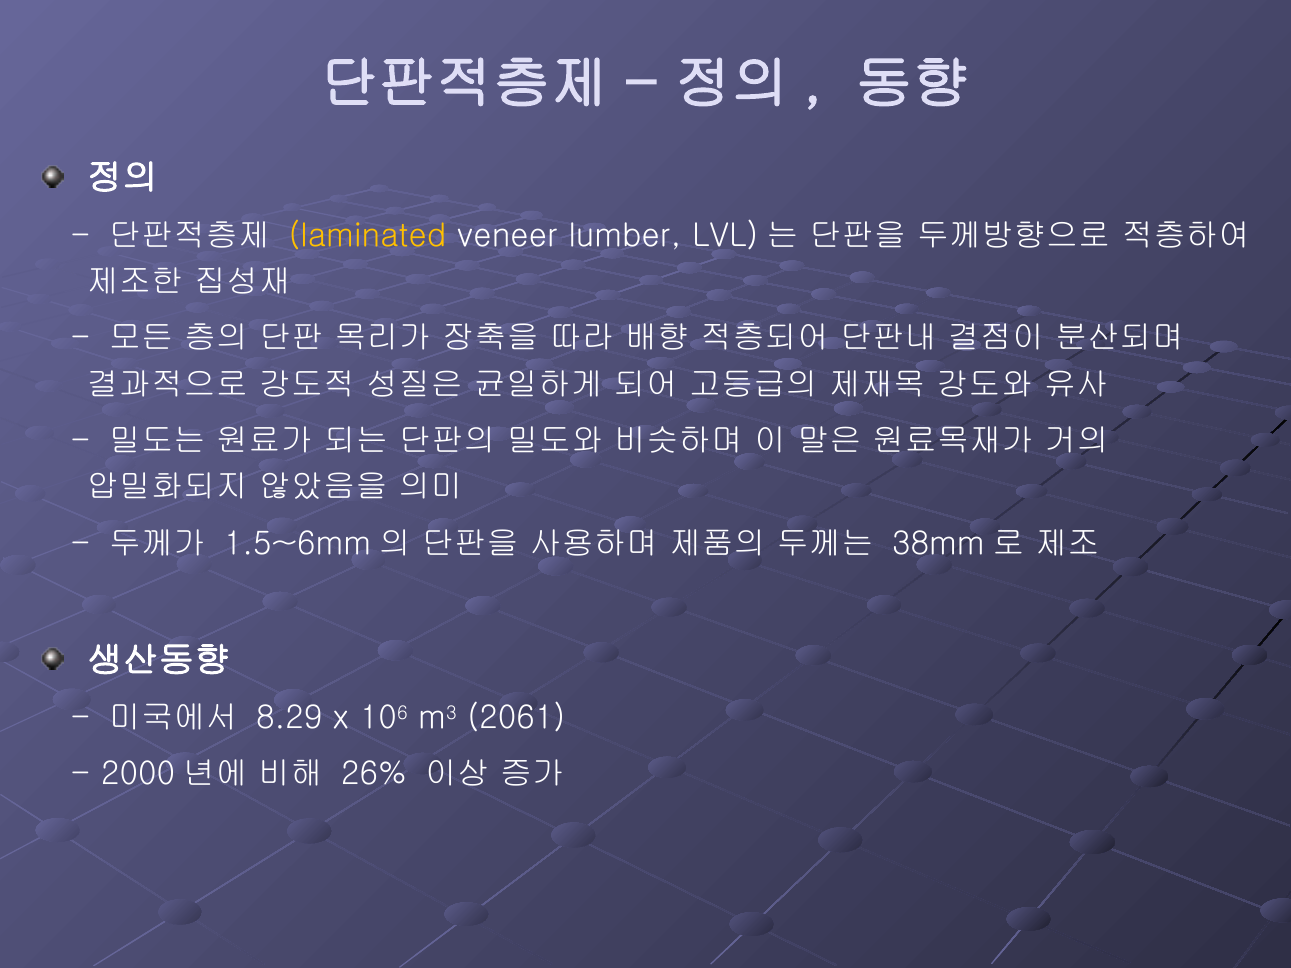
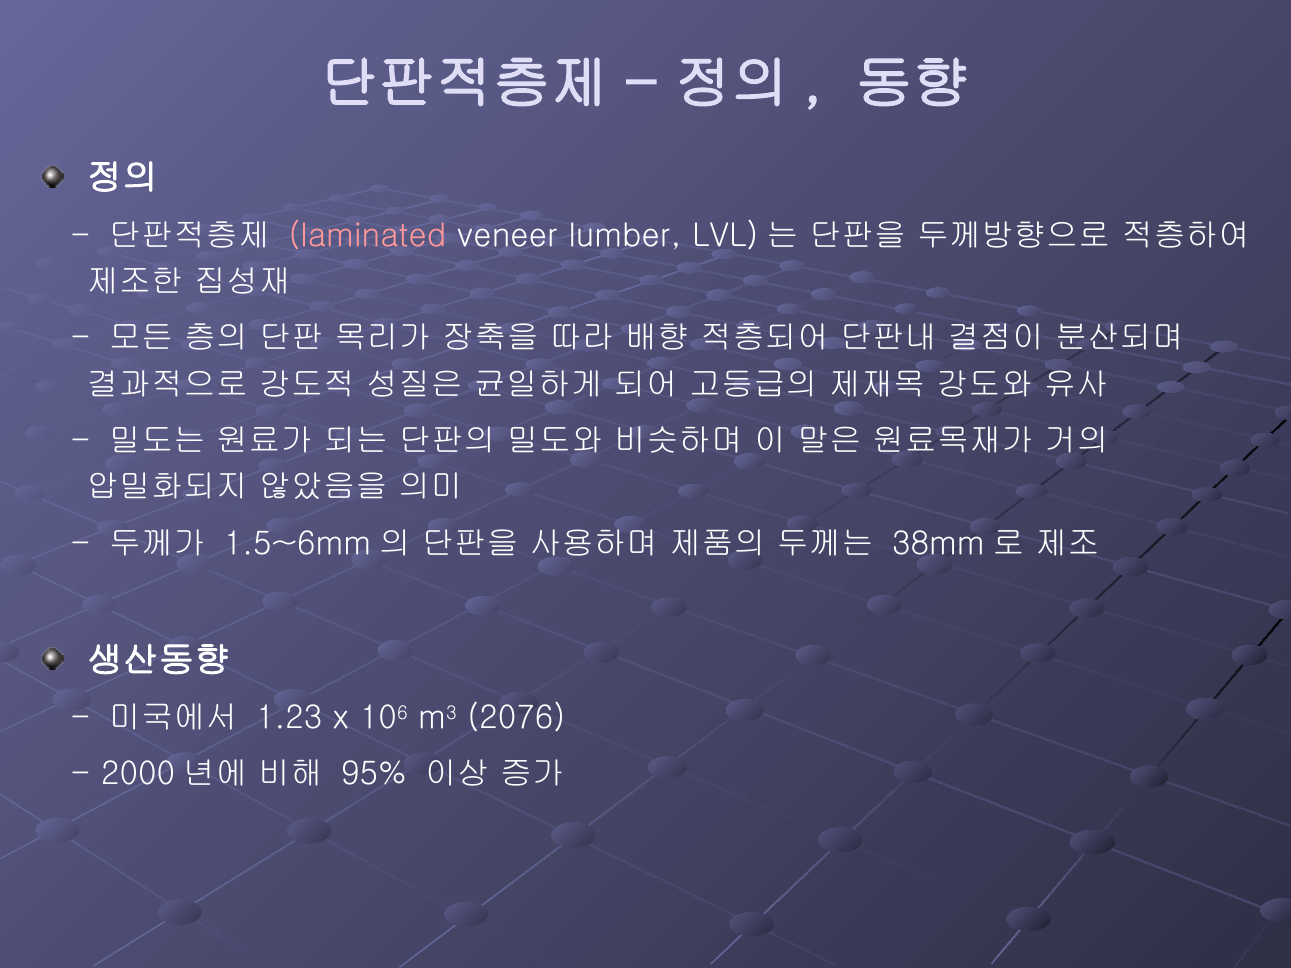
laminated colour: yellow -> pink (367, 236)
8.29: 8.29 -> 1.23 (289, 718)
2061: 2061 -> 2076 (516, 718)
26%: 26% -> 95% (374, 774)
